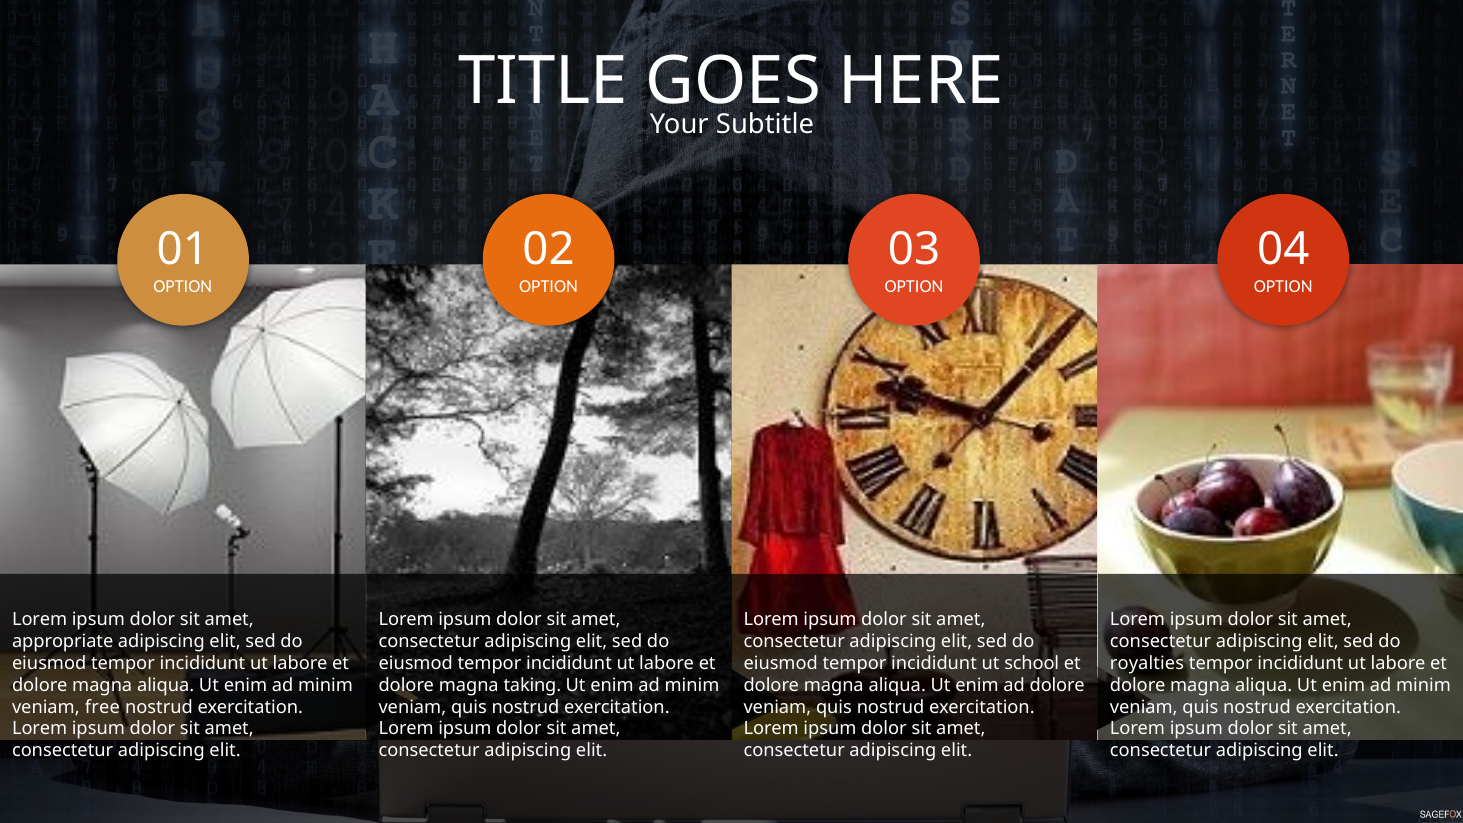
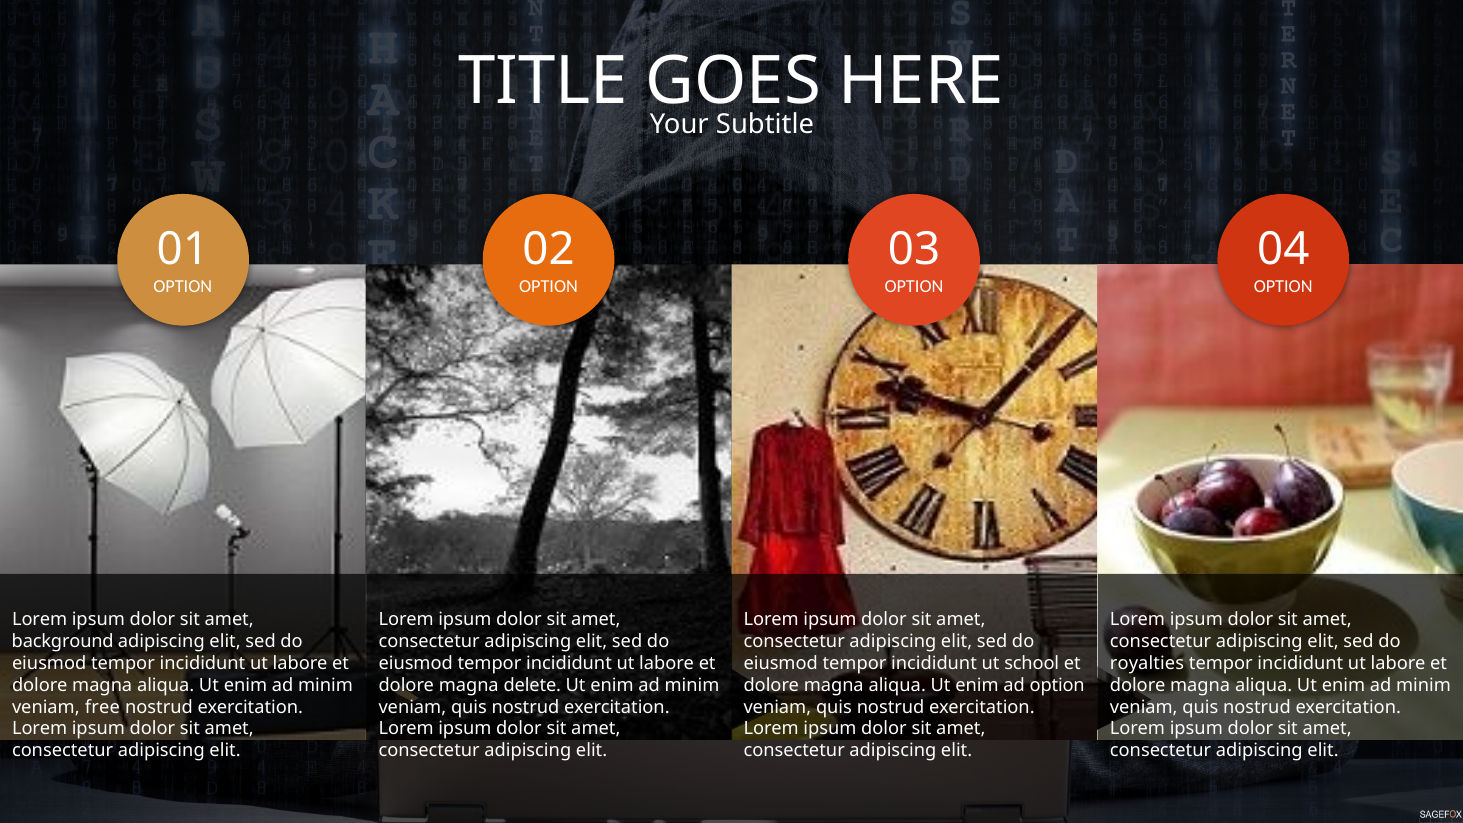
appropriate: appropriate -> background (63, 641)
taking: taking -> delete (532, 685)
ad dolore: dolore -> option (1057, 685)
